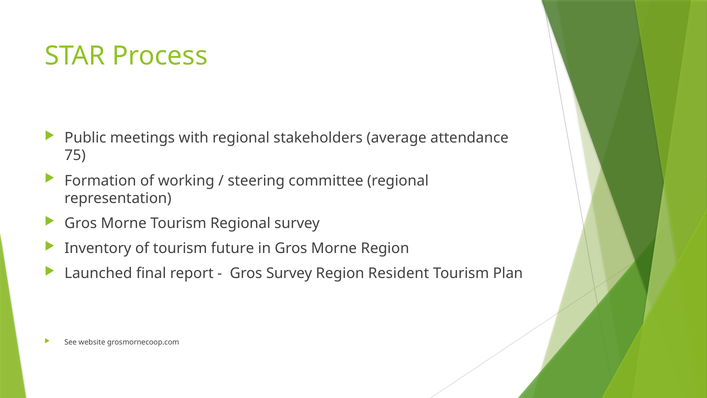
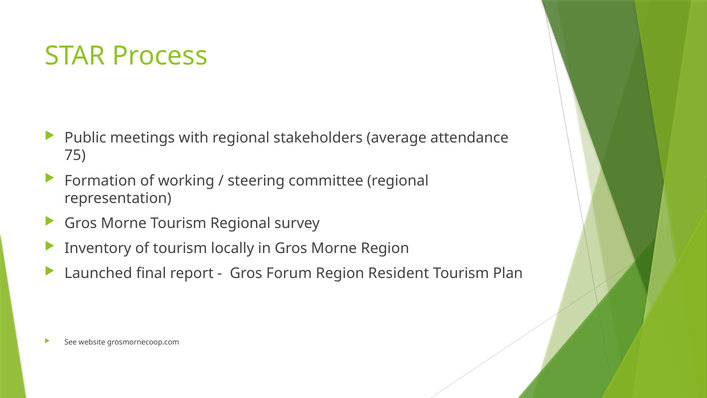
future: future -> locally (233, 248)
Gros Survey: Survey -> Forum (289, 273)
